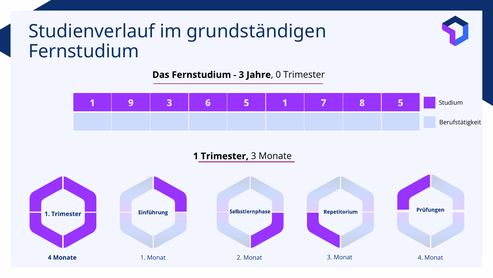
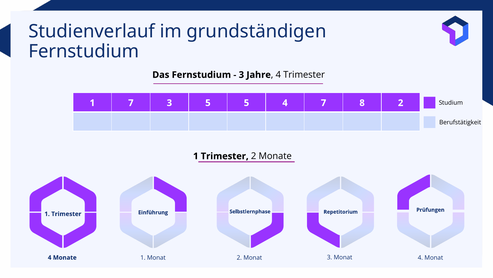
Jahre 0: 0 -> 4 (278, 75)
1 9: 9 -> 7 (131, 103)
3 6: 6 -> 5 (208, 103)
5 1: 1 -> 4 (285, 103)
8 5: 5 -> 2 (401, 103)
Trimester 3: 3 -> 2 (254, 156)
